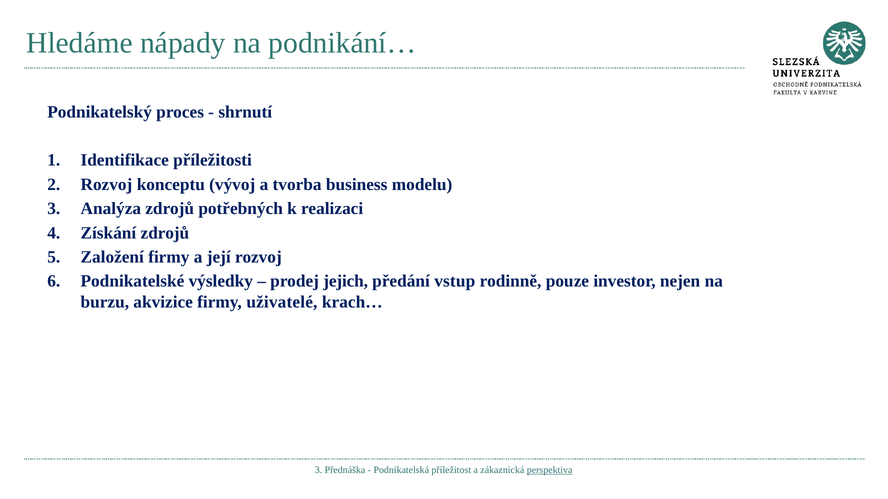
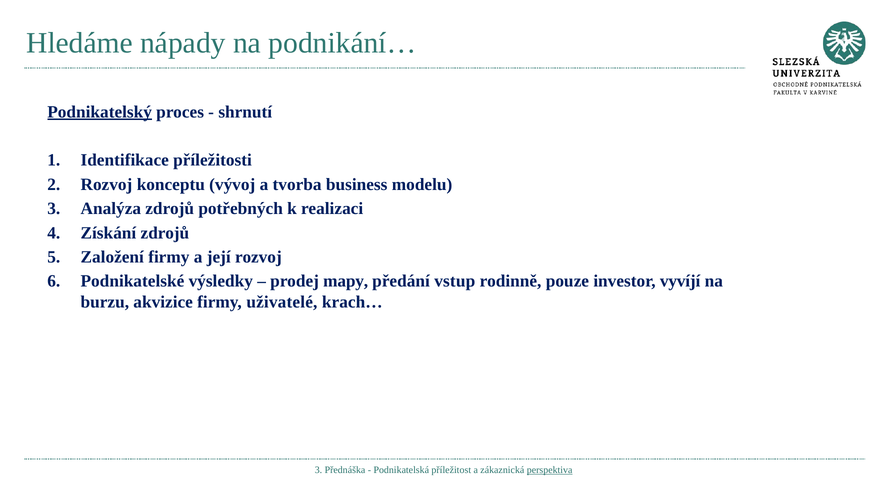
Podnikatelský underline: none -> present (100, 112)
jejich: jejich -> mapy (346, 282)
nejen: nejen -> vyvíjí (680, 282)
